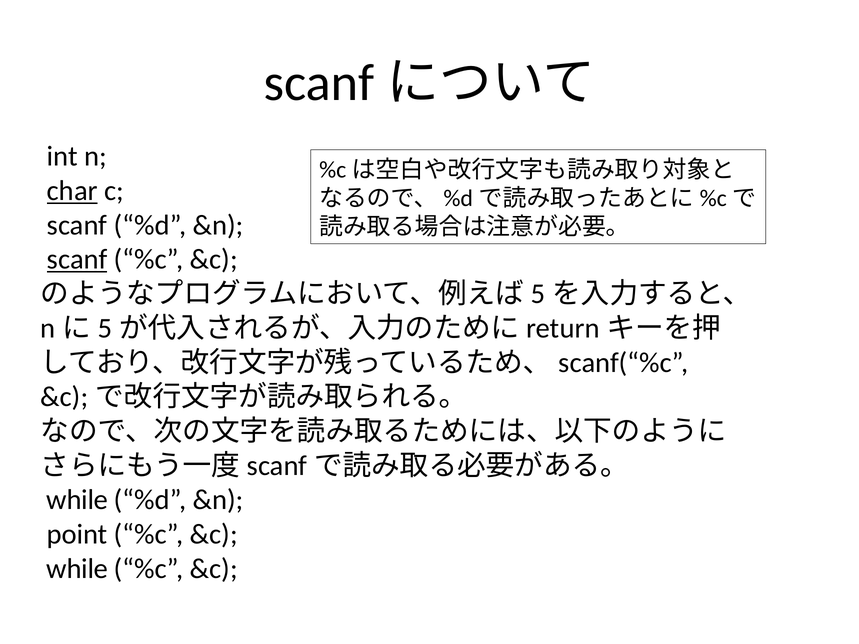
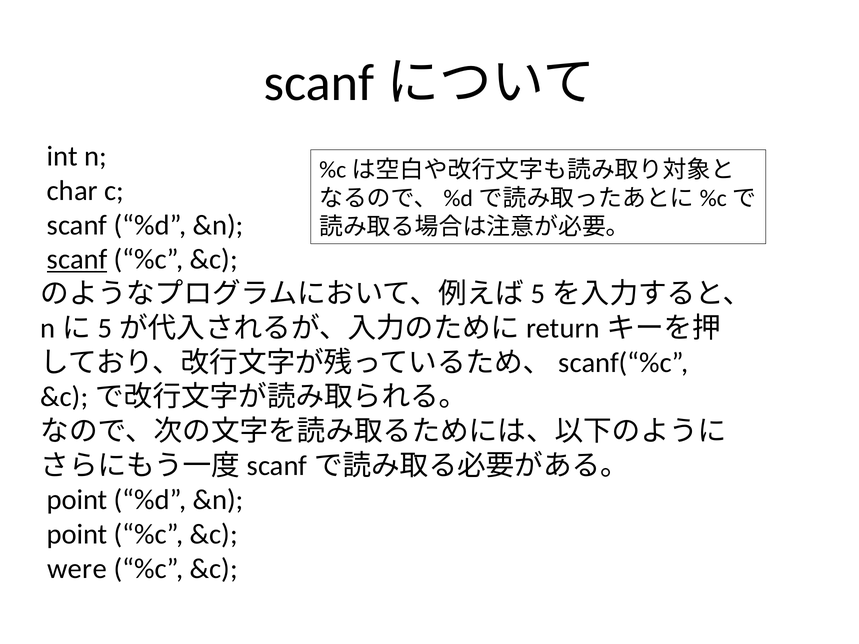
char underline: present -> none (72, 191)
while: while -> point (77, 500)
while: while -> were (77, 569)
